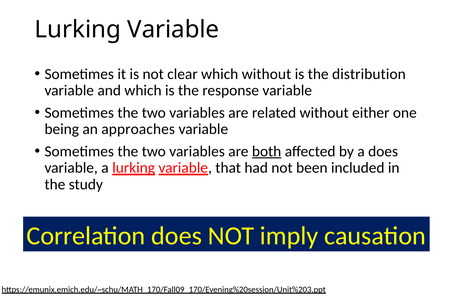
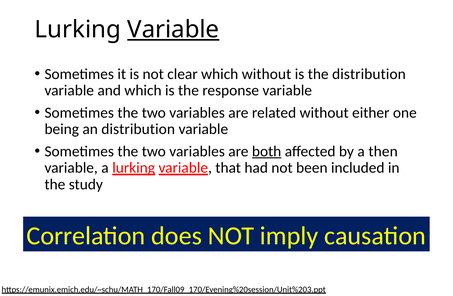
Variable underline: none -> present (173, 29)
an approaches: approaches -> distribution (138, 129)
a does: does -> then (383, 151)
